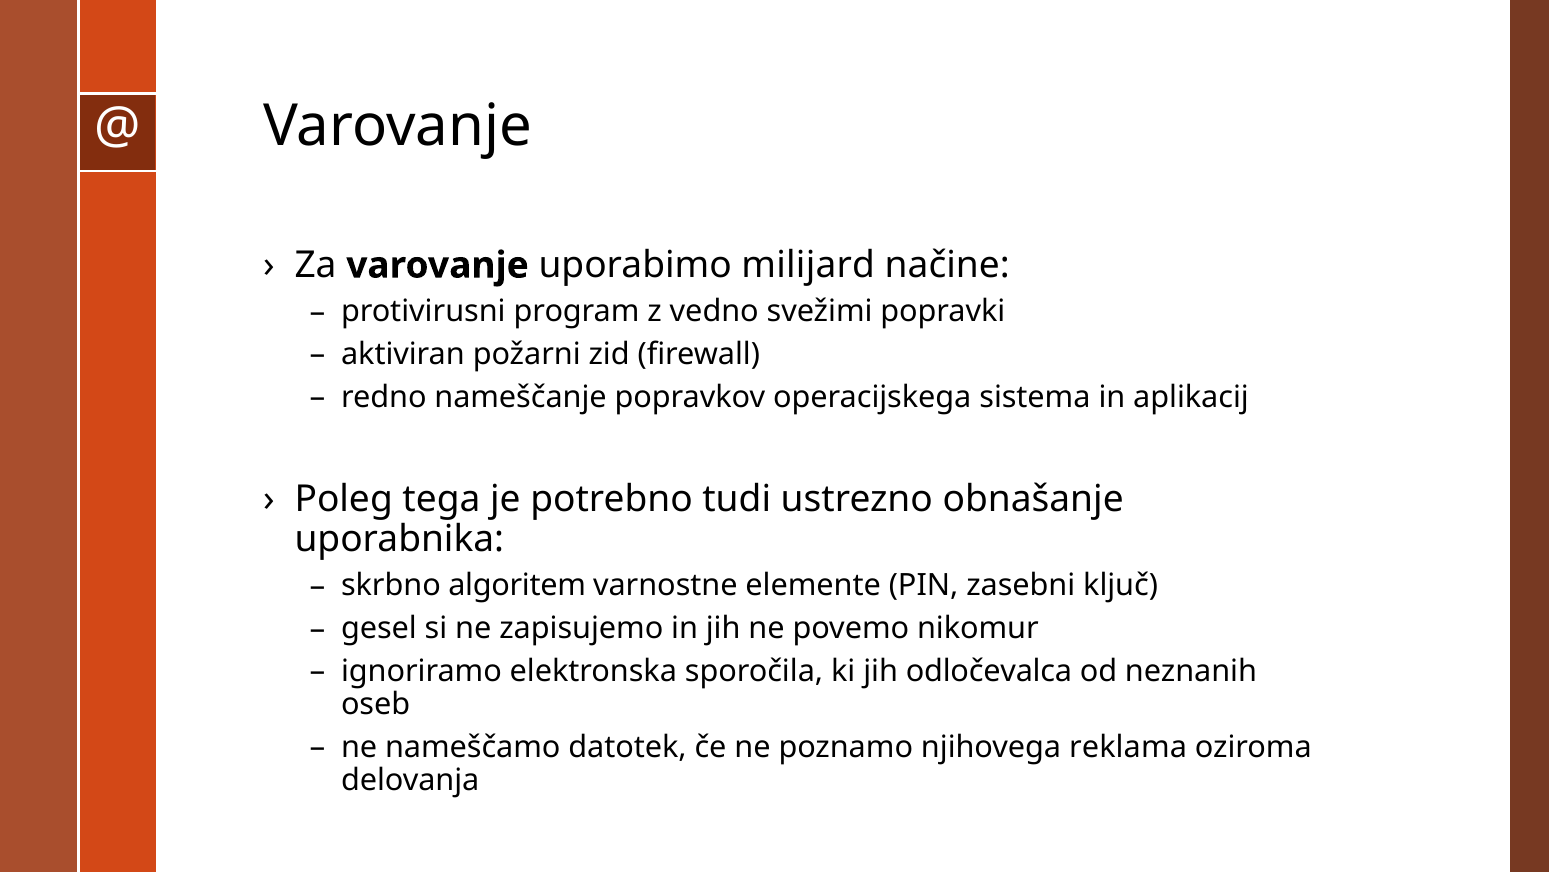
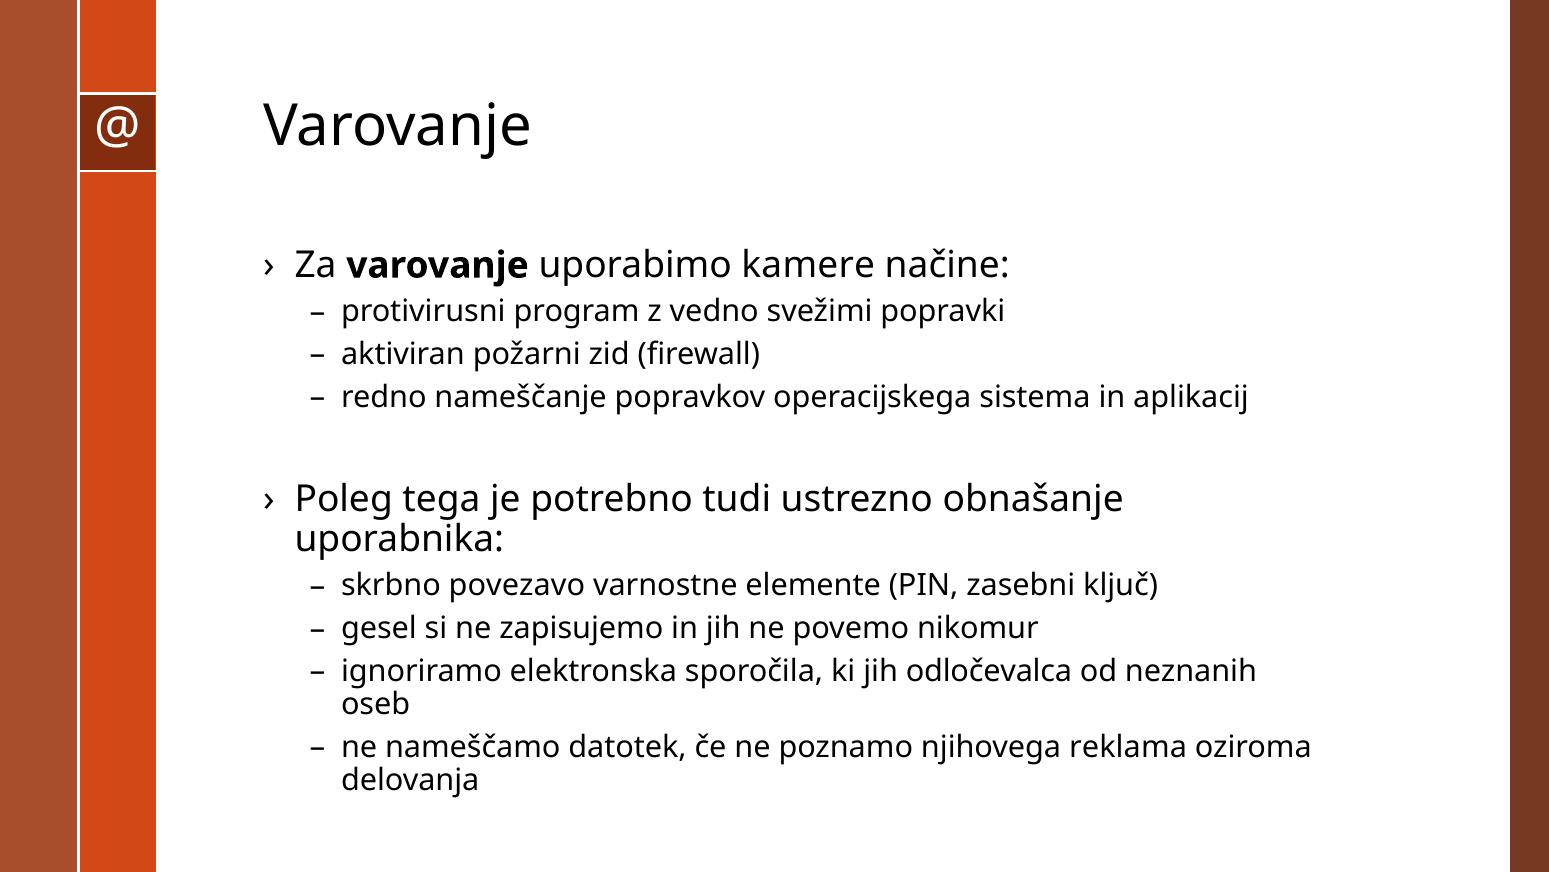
milijard: milijard -> kamere (808, 265)
algoritem: algoritem -> povezavo (517, 586)
